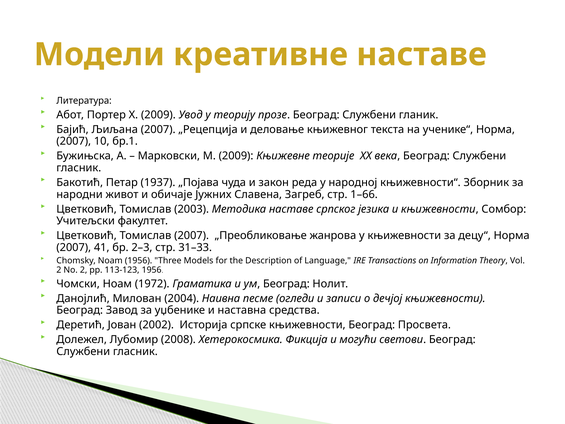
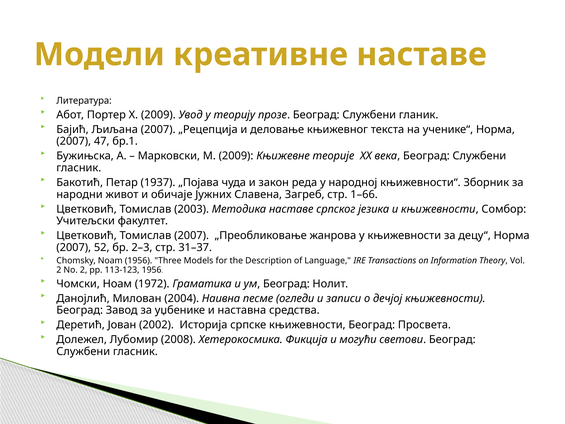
10: 10 -> 47 (102, 141)
41: 41 -> 52 (102, 247)
31–33: 31–33 -> 31–37 (195, 247)
